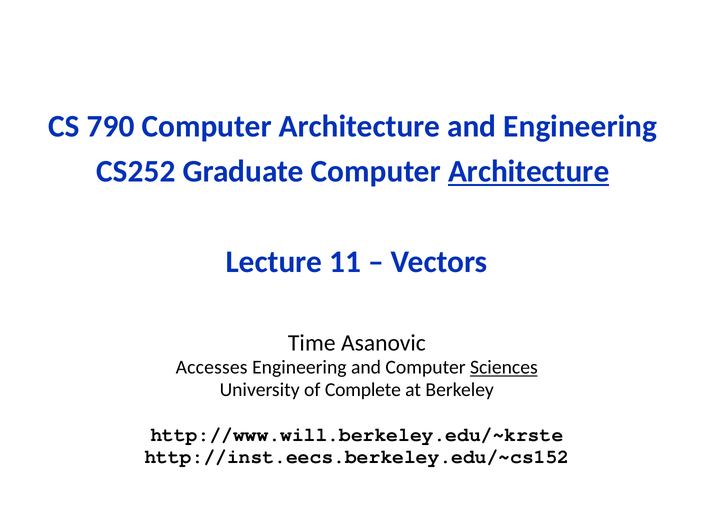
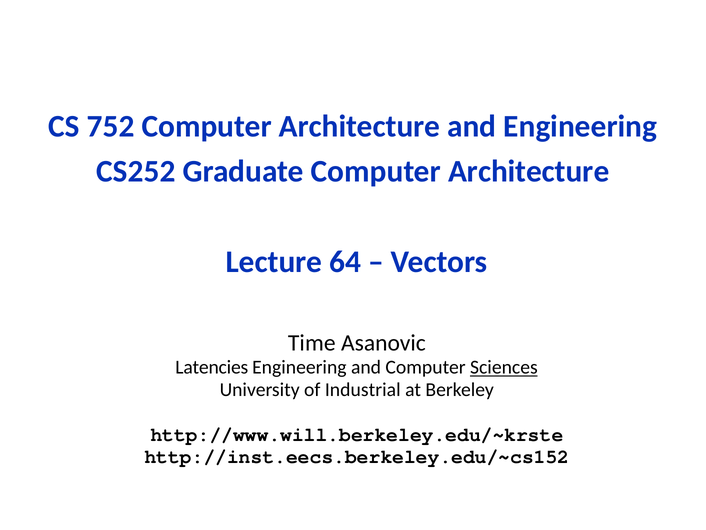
790: 790 -> 752 (111, 126)
Architecture underline: present -> none (529, 171)
11: 11 -> 64 (345, 262)
Accesses: Accesses -> Latencies (212, 367)
Complete: Complete -> Industrial (363, 389)
